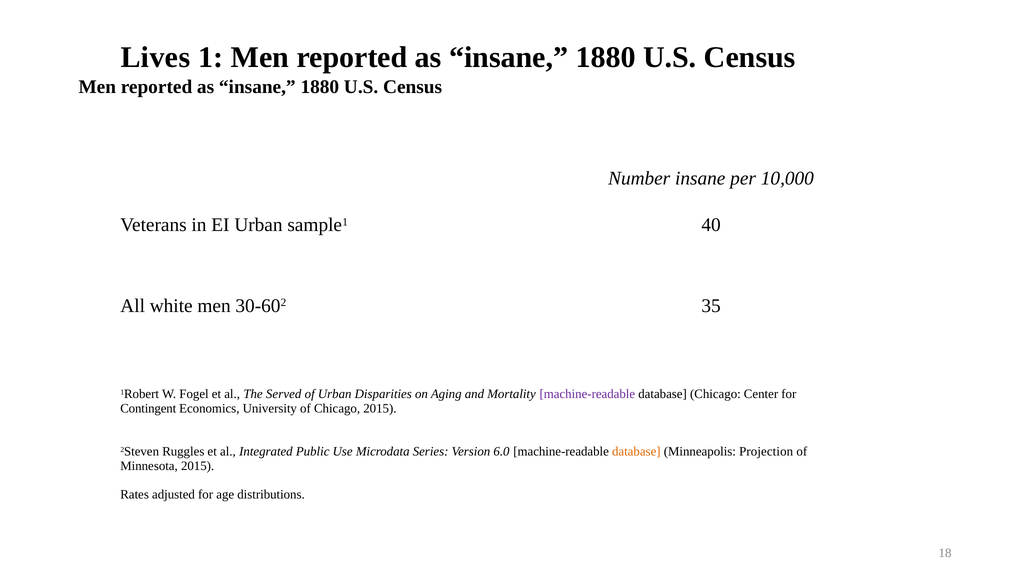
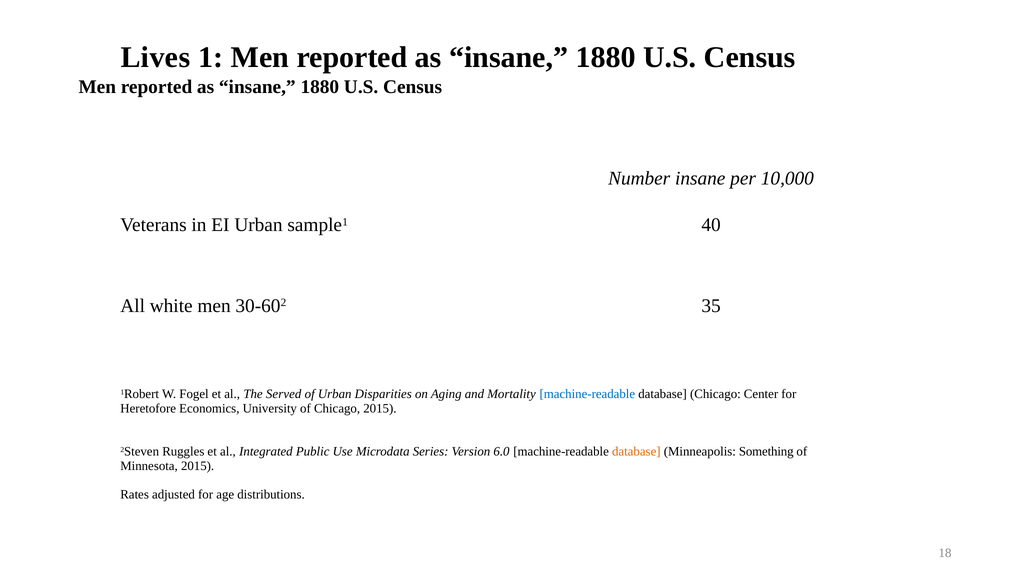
machine-readable colour: purple -> blue (587, 394)
Contingent: Contingent -> Heretofore (148, 409)
Projection: Projection -> Something (766, 452)
